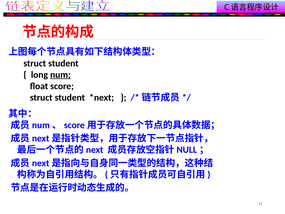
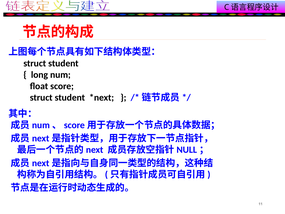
num underline: present -> none (60, 75)
